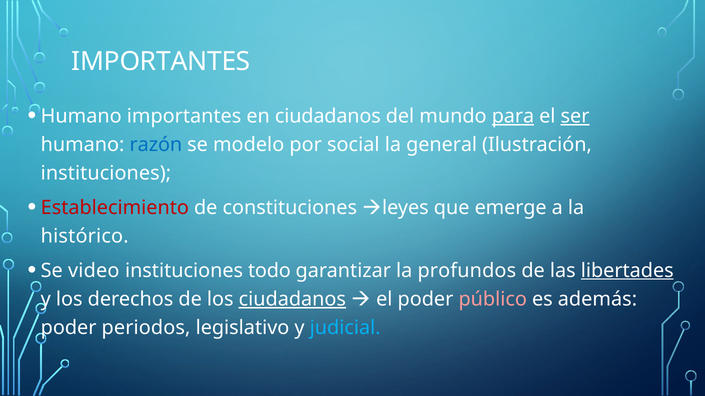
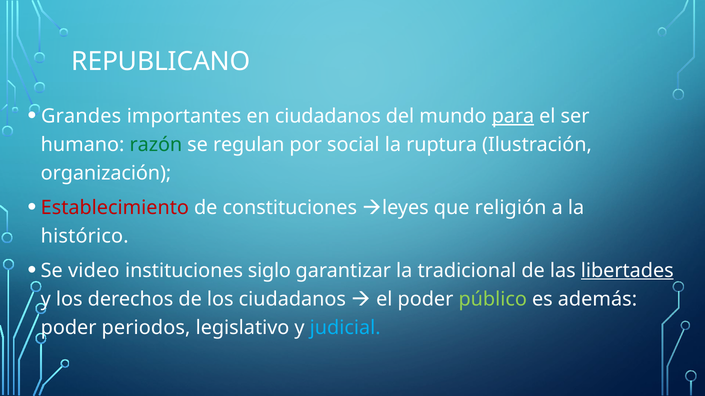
IMPORTANTES: IMPORTANTES -> REPUBLICANO (161, 62)
Humano: Humano -> Grandes (81, 116)
ser underline: present -> none (575, 116)
razón colour: blue -> green (156, 145)
modelo: modelo -> regulan (249, 145)
general: general -> ruptura (442, 145)
instituciones: instituciones -> organización (106, 174)
emerge: emerge -> religión (511, 208)
todo: todo -> siglo (269, 271)
profundos: profundos -> tradicional (467, 271)
ciudadanos underline: present -> none (292, 300)
público colour: pink -> light green (493, 300)
